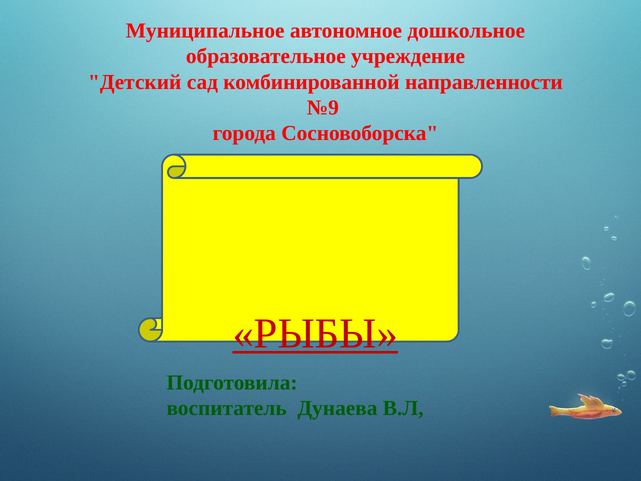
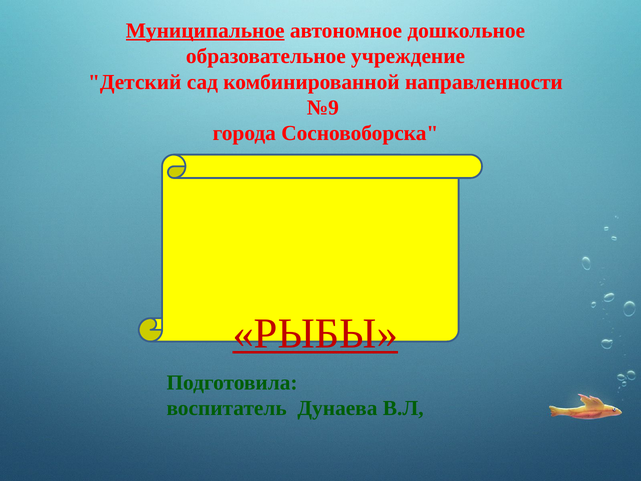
Муниципальное underline: none -> present (205, 31)
